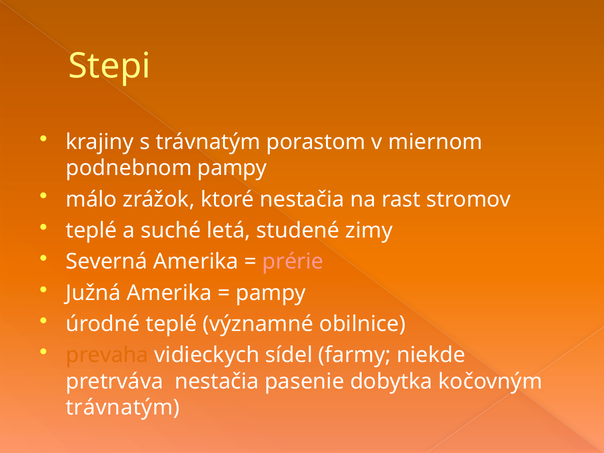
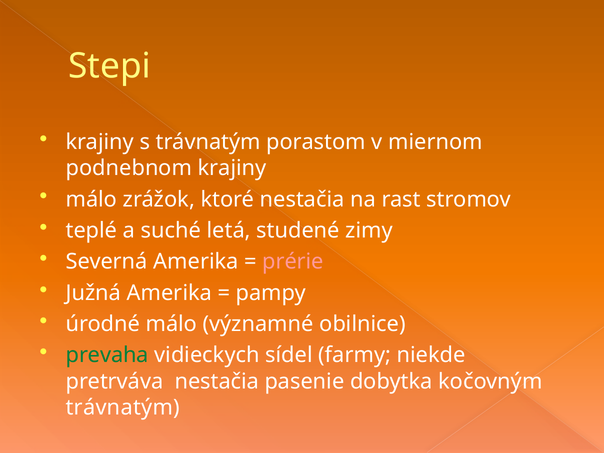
podnebnom pampy: pampy -> krajiny (232, 168)
úrodné teplé: teplé -> málo (172, 324)
prevaha colour: orange -> green (107, 355)
